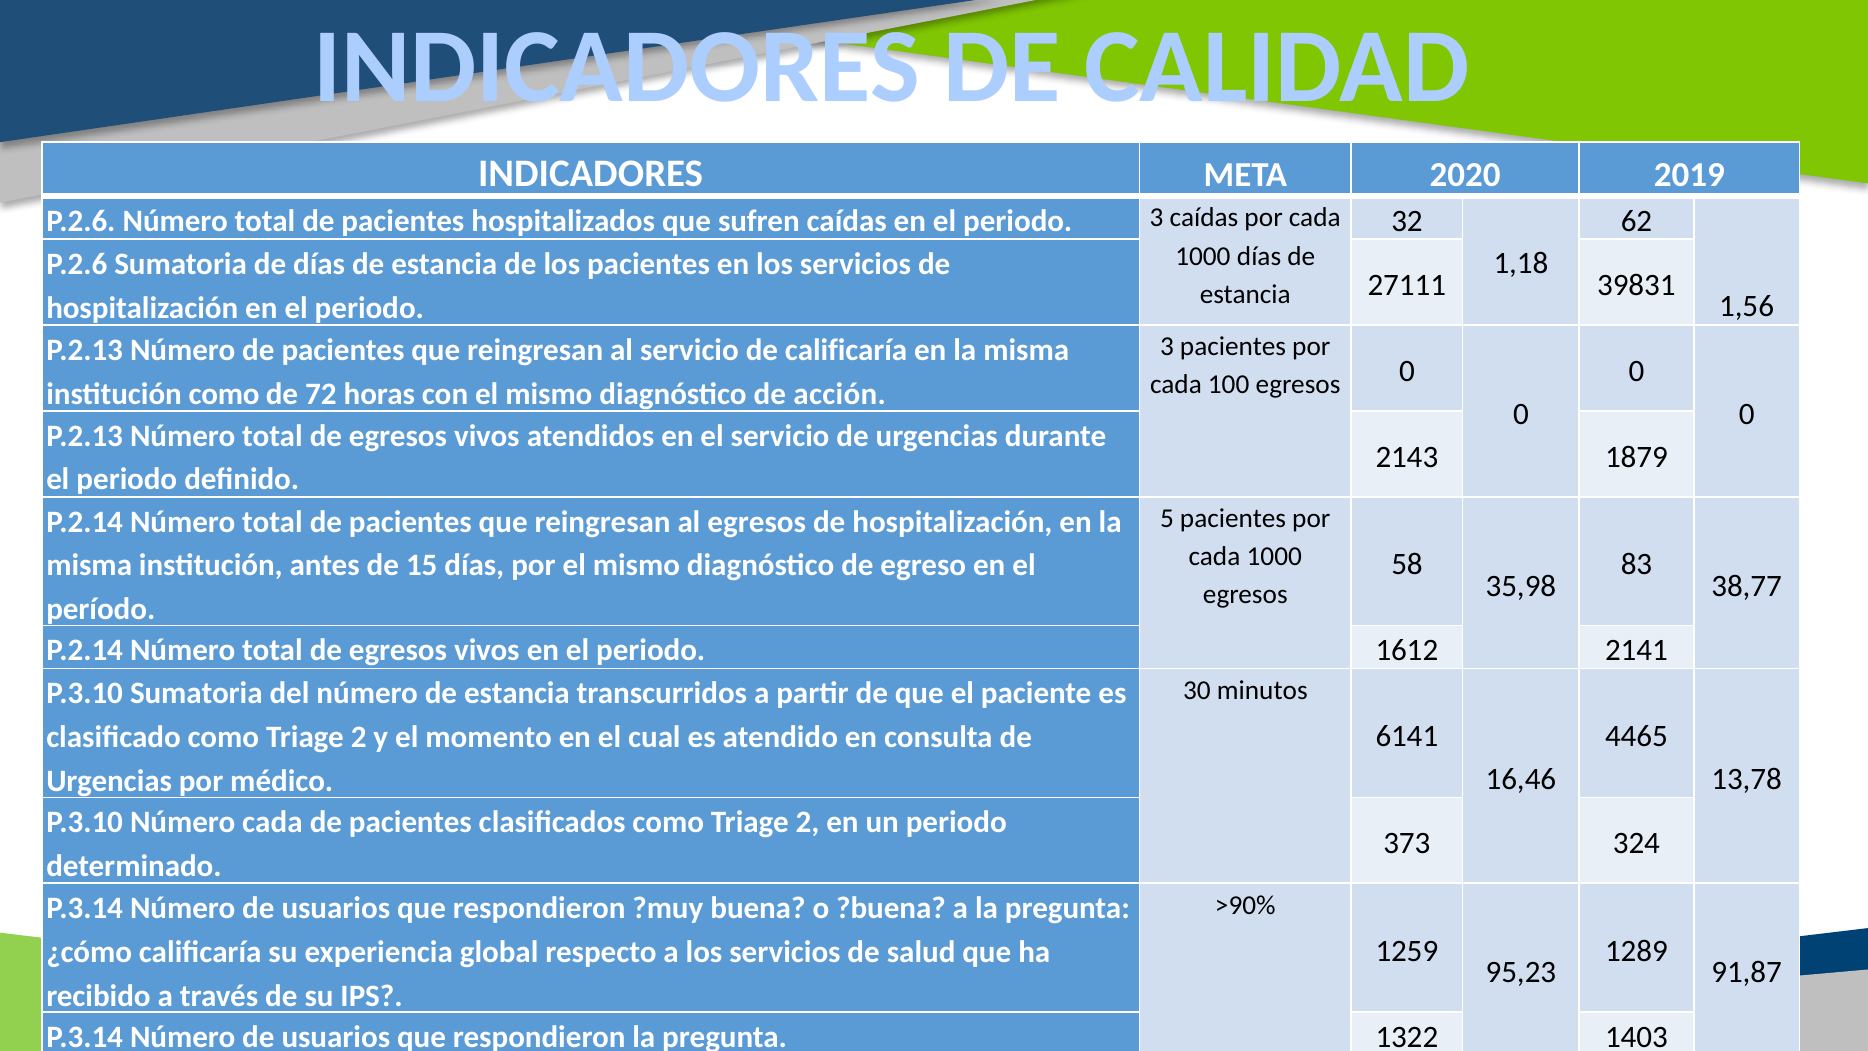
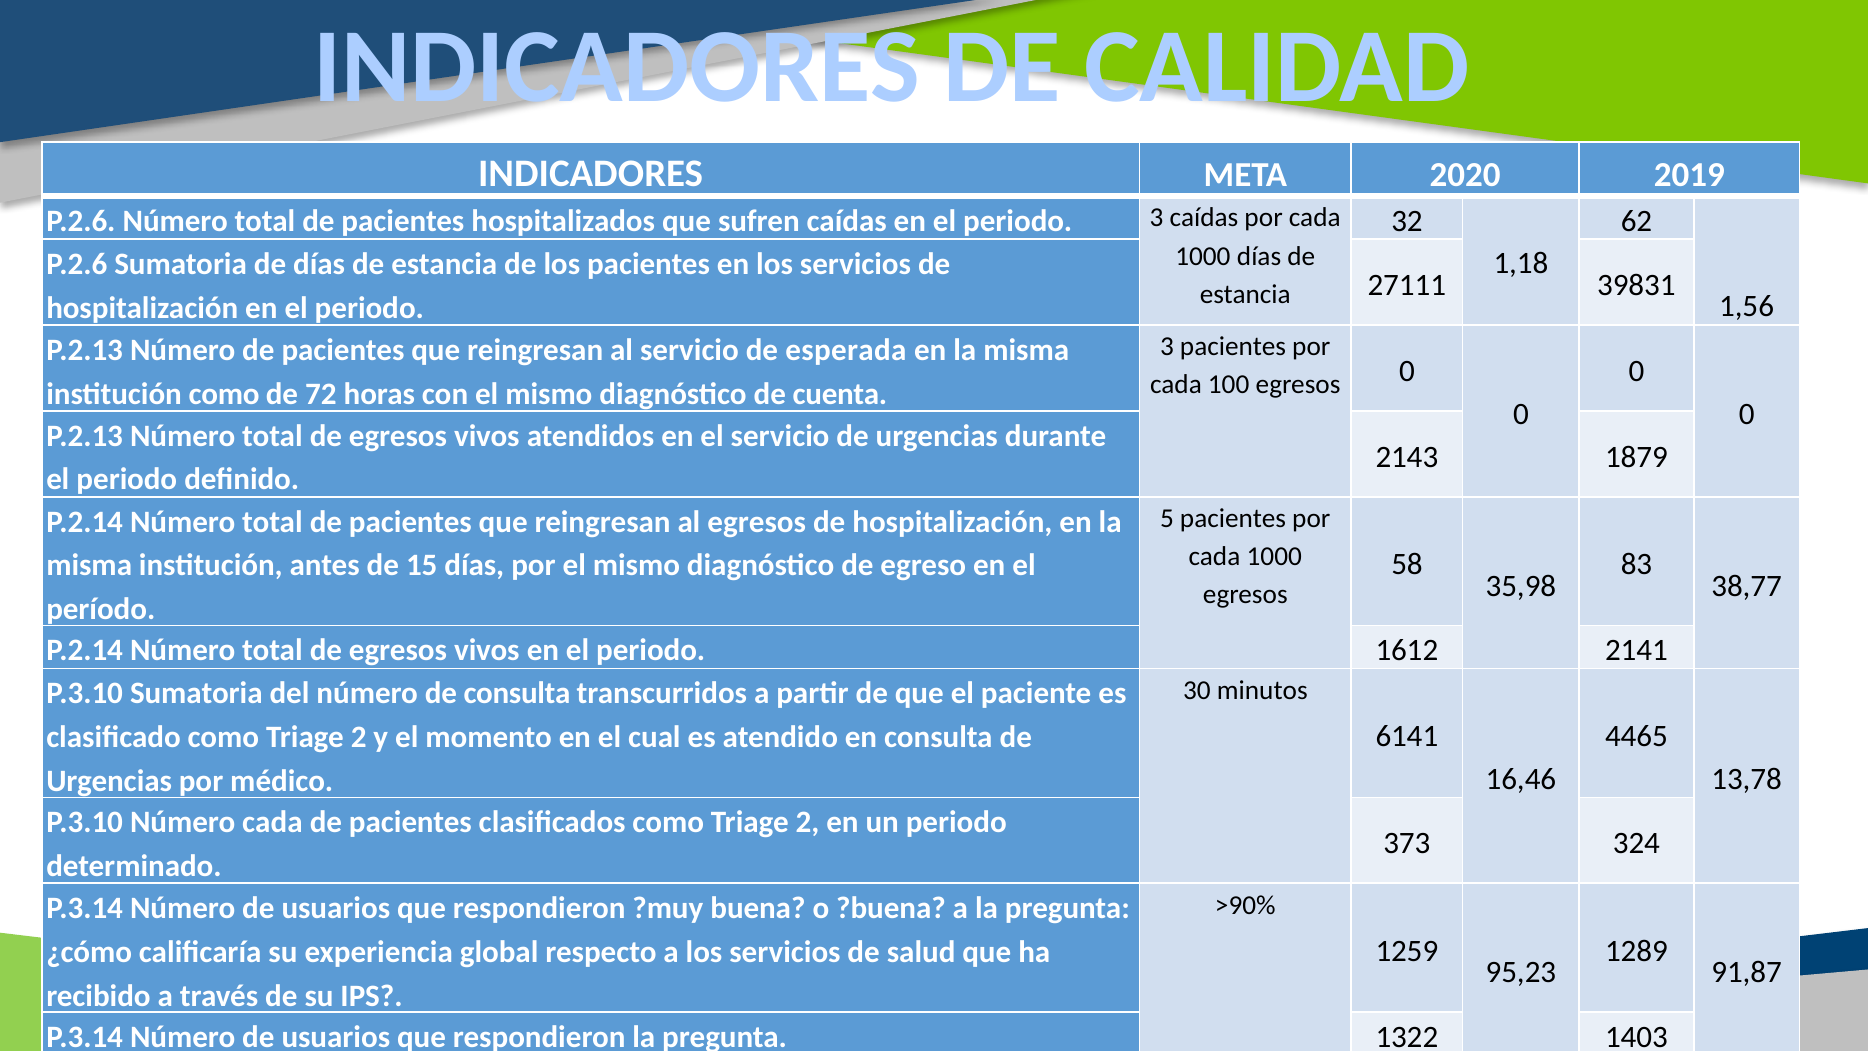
de calificaría: calificaría -> esperada (846, 350)
acción: acción -> cuenta (840, 394)
número de estancia: estancia -> consulta (517, 693)
